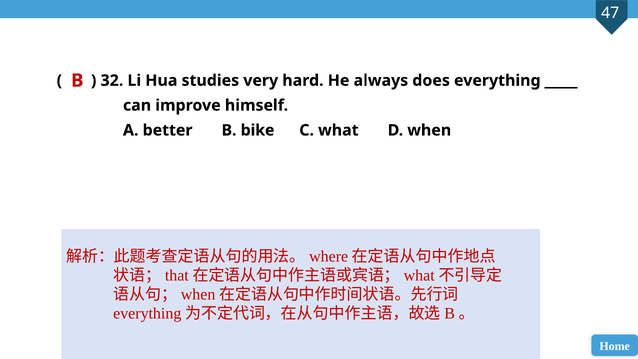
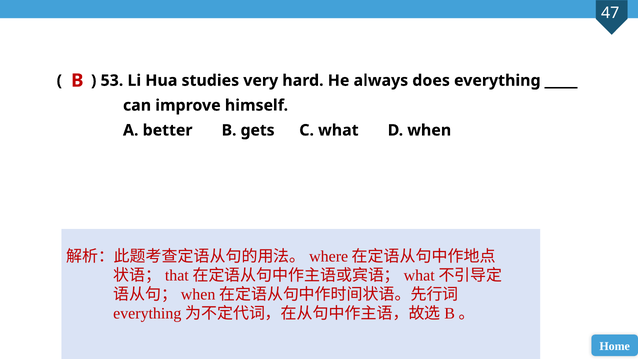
32: 32 -> 53 (112, 80)
bike: bike -> gets (258, 130)
